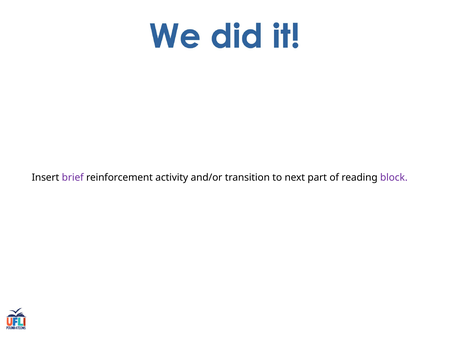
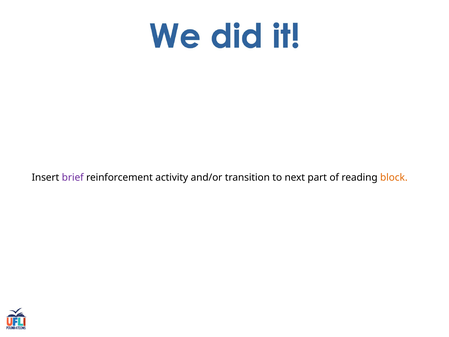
block colour: purple -> orange (394, 177)
